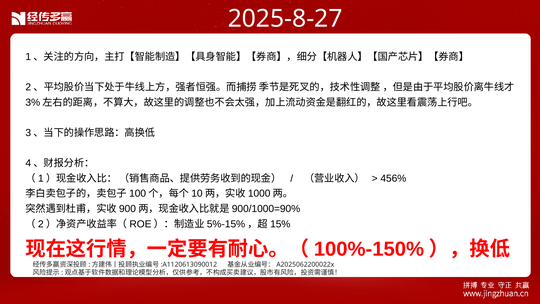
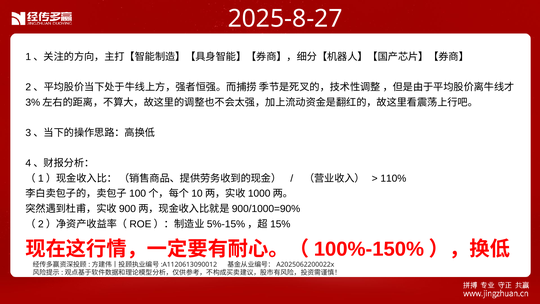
456%: 456% -> 110% (393, 178)
